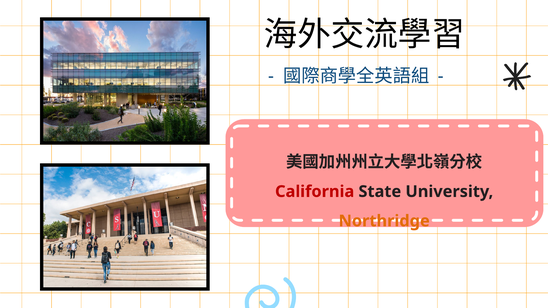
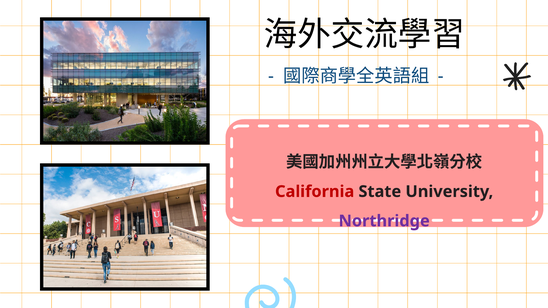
Northridge colour: orange -> purple (384, 221)
